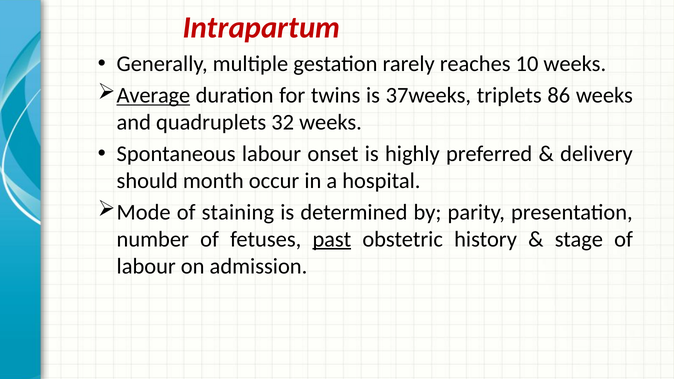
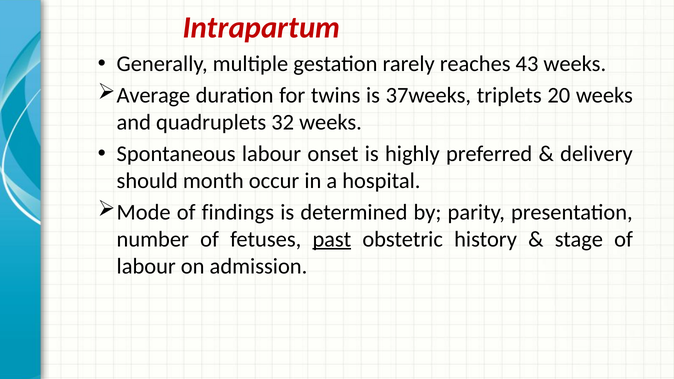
10: 10 -> 43 (527, 64)
Average underline: present -> none (153, 95)
86: 86 -> 20 (559, 95)
staining: staining -> findings (238, 212)
